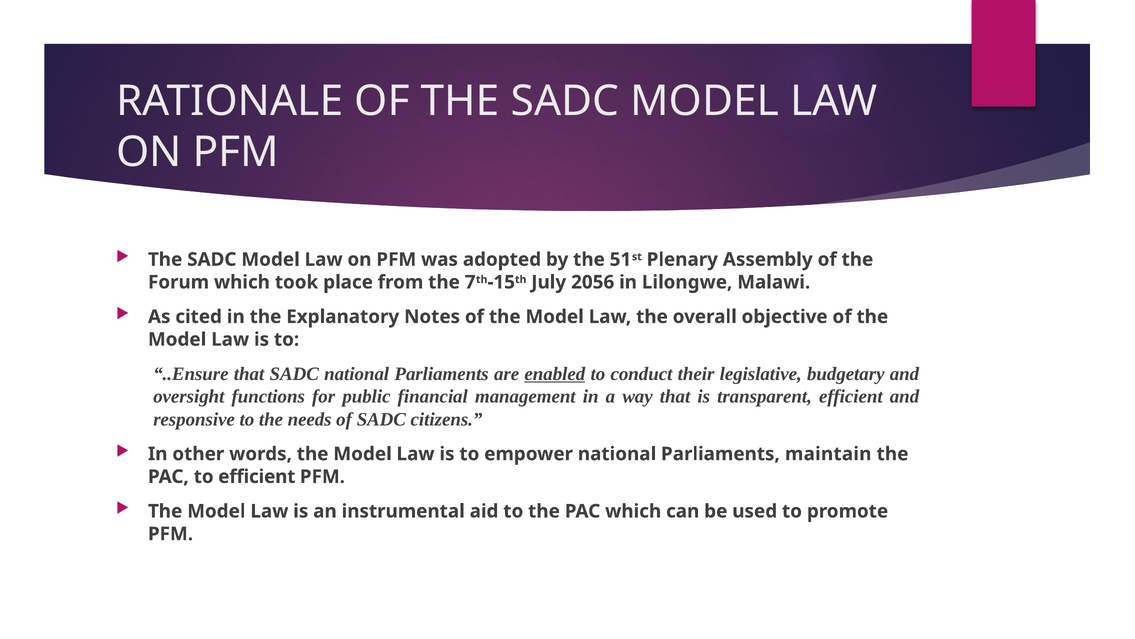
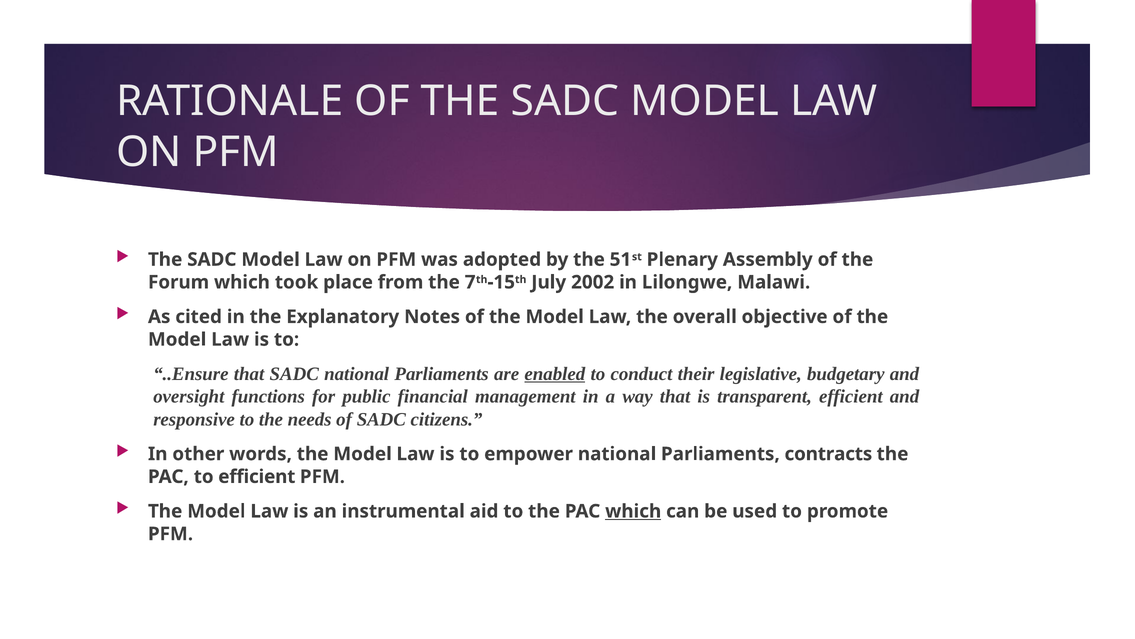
2056: 2056 -> 2002 (593, 282)
maintain: maintain -> contracts (828, 454)
which underline: none -> present (633, 511)
